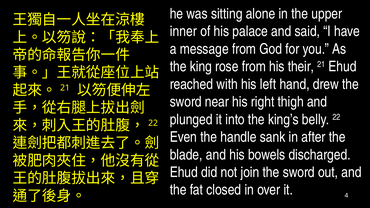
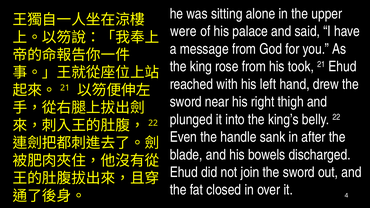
inner: inner -> were (183, 31)
their: their -> took (301, 67)
